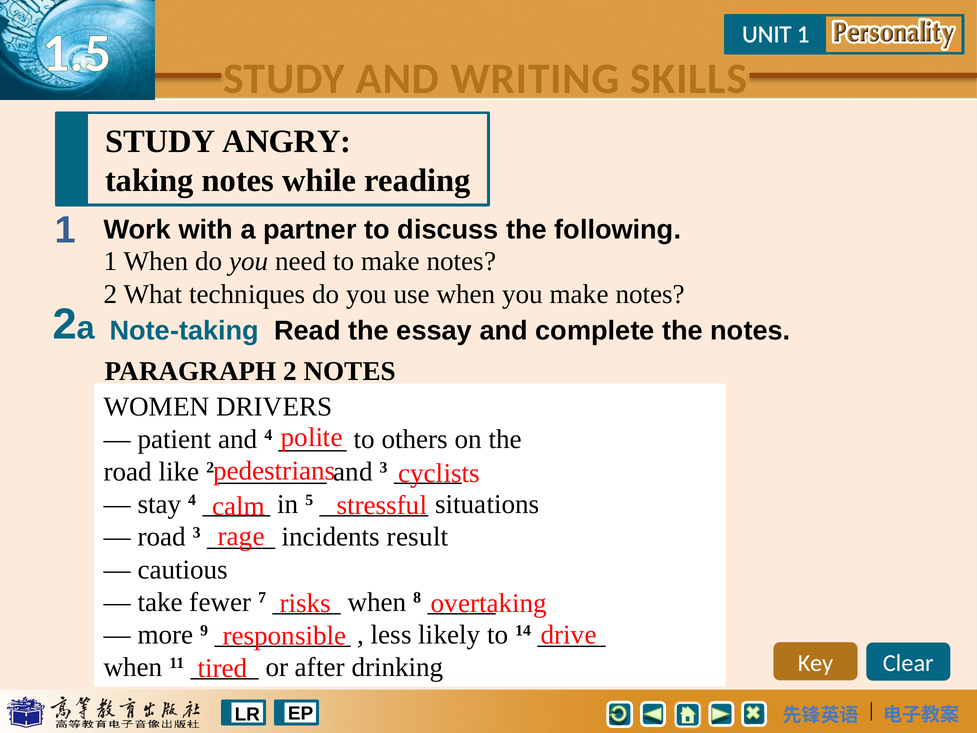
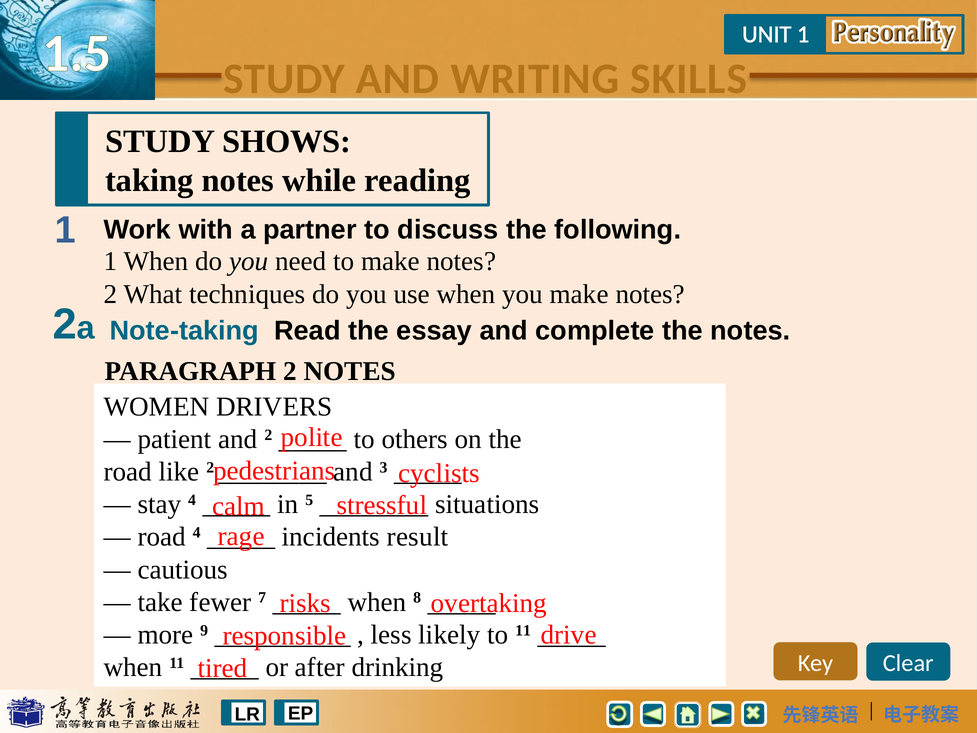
ANGRY: ANGRY -> SHOWS (287, 141)
and 4: 4 -> 2 (268, 435)
road 3: 3 -> 4 (197, 532)
to 14: 14 -> 11 (523, 630)
